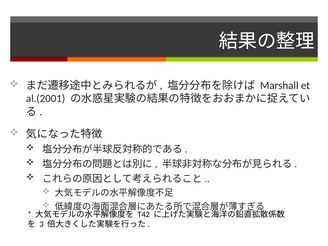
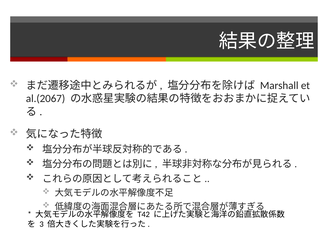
al.(2001: al.(2001 -> al.(2067 (46, 99)
